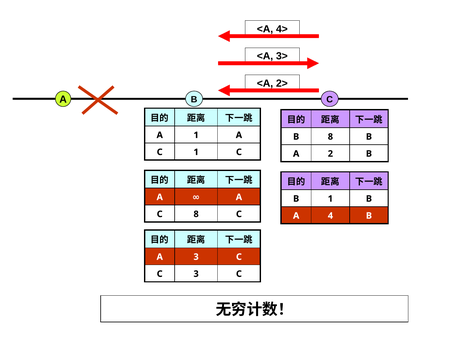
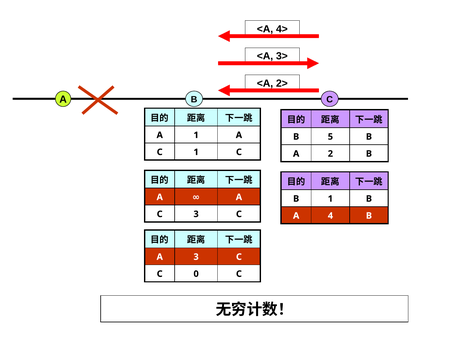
B 8: 8 -> 5 (330, 137)
C 8: 8 -> 3 (196, 214)
C 3: 3 -> 0 (196, 274)
